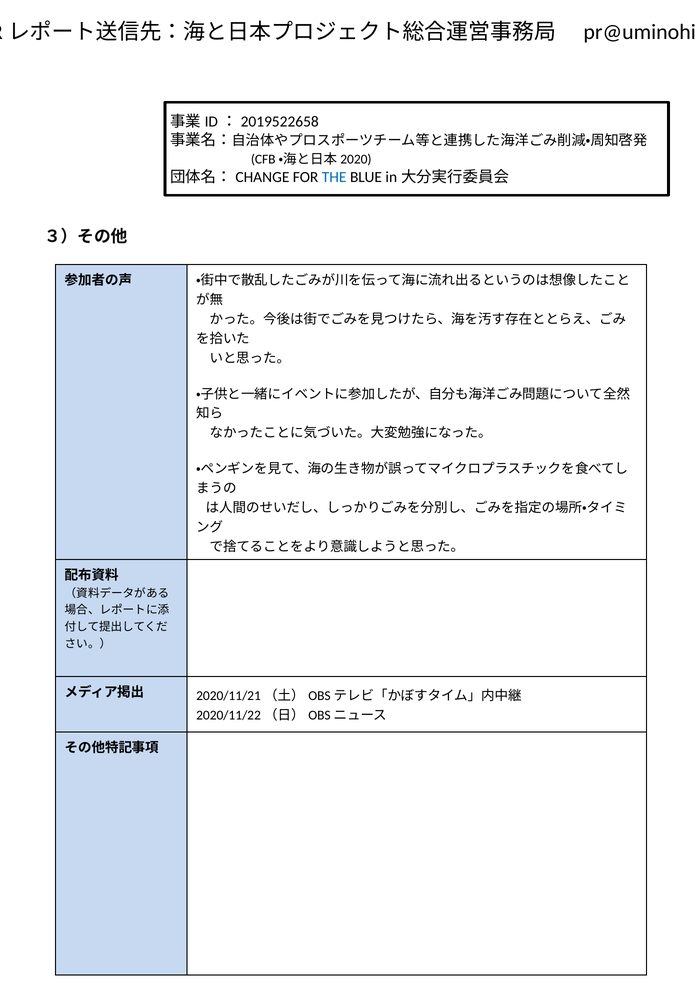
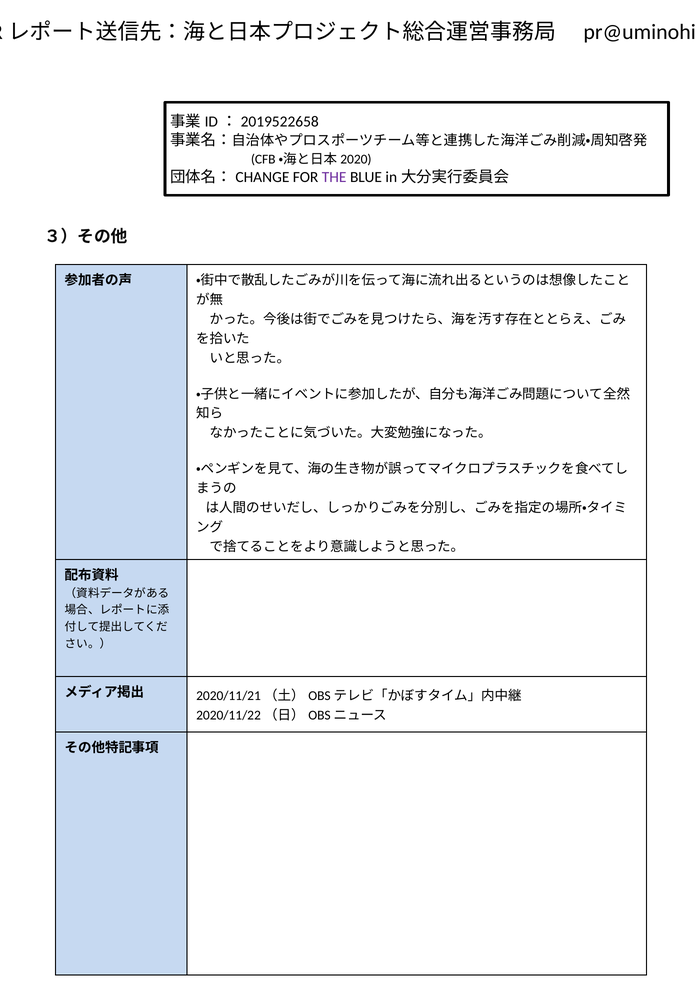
THE colour: blue -> purple (334, 177)
